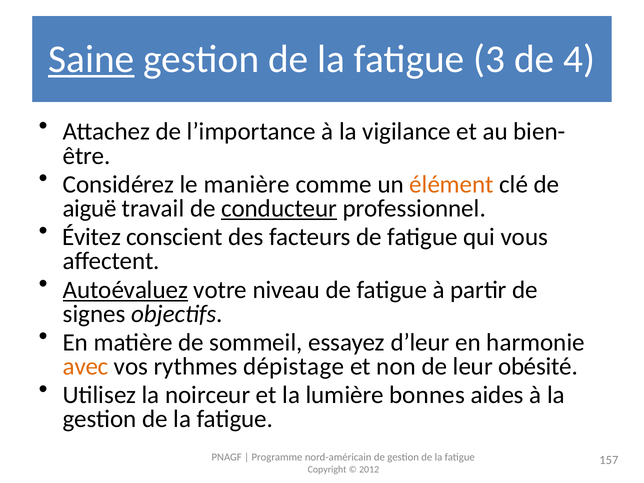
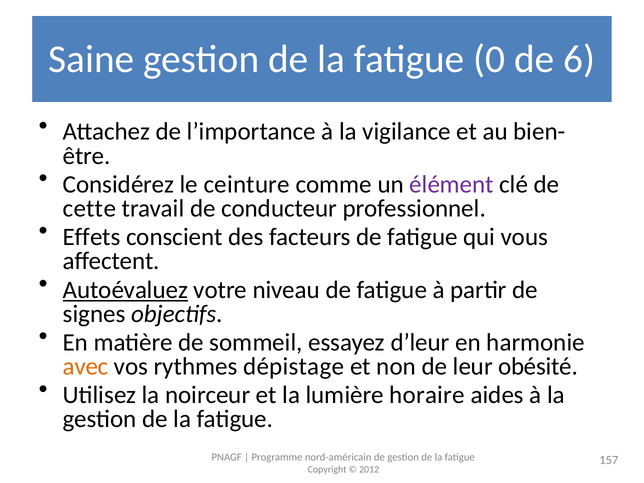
Saine underline: present -> none (91, 59)
3: 3 -> 0 (489, 59)
4: 4 -> 6 (579, 59)
manière: manière -> ceinture (247, 184)
élément colour: orange -> purple (452, 184)
aiguë: aiguë -> cette (89, 208)
conducteur underline: present -> none (279, 208)
Évitez: Évitez -> Effets (92, 237)
bonnes: bonnes -> horaire (427, 395)
